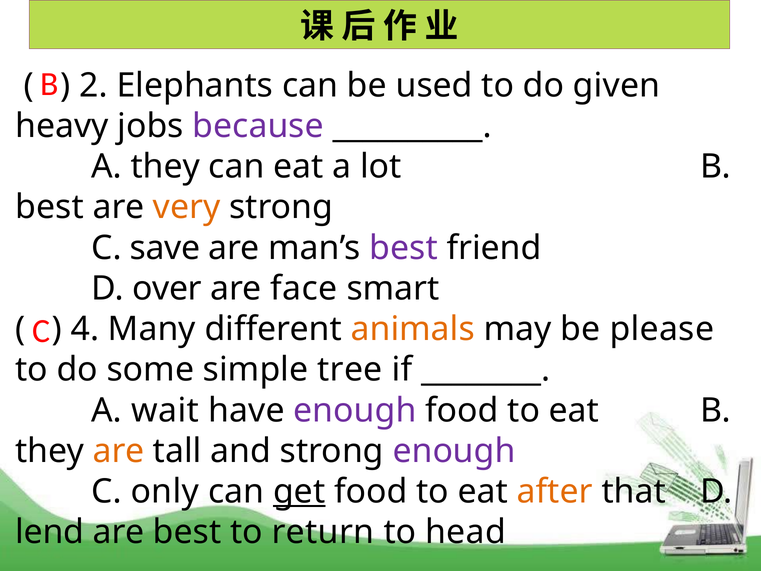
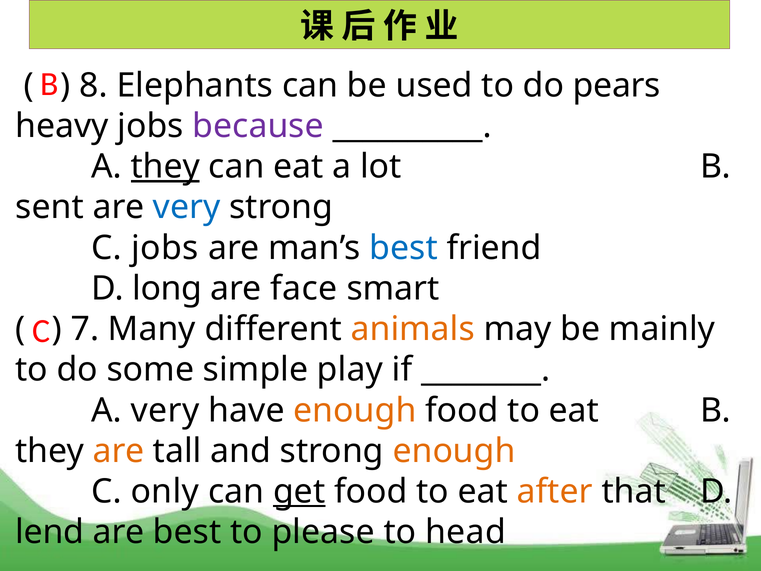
2: 2 -> 8 (94, 85)
given: given -> pears (617, 85)
they underline: none -> present (165, 167)
best: best -> sent (50, 207)
very colour: orange -> blue (187, 207)
C save: save -> jobs (165, 248)
best colour: purple -> blue (404, 248)
over: over -> long (167, 288)
4: 4 -> 7 (85, 329)
please: please -> mainly (662, 329)
tree: tree -> play (350, 370)
A wait: wait -> very (165, 410)
enough colour: purple -> orange (355, 410)
enough colour: purple -> orange (454, 451)
return: return -> please (323, 532)
